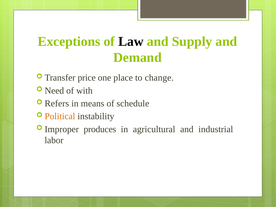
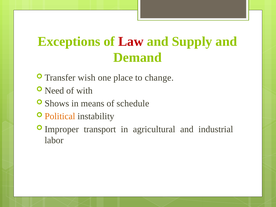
Law colour: black -> red (131, 41)
price: price -> wish (87, 78)
Refers: Refers -> Shows (57, 103)
produces: produces -> transport (100, 129)
